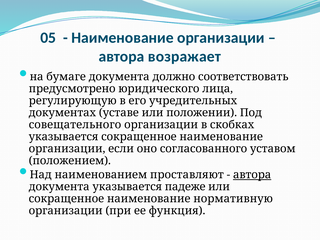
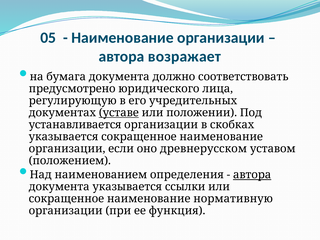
бумаге: бумаге -> бумага (66, 77)
уставе underline: none -> present (119, 113)
совещательного: совещательного -> устанавливается (75, 125)
согласованного: согласованного -> древнерусском (203, 149)
проставляют: проставляют -> определения (187, 175)
падеже: падеже -> ссылки (185, 187)
